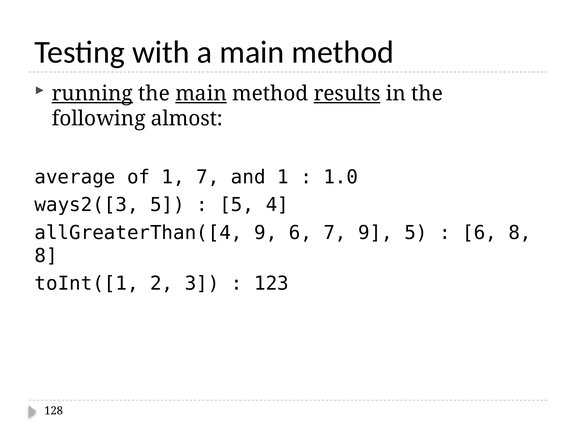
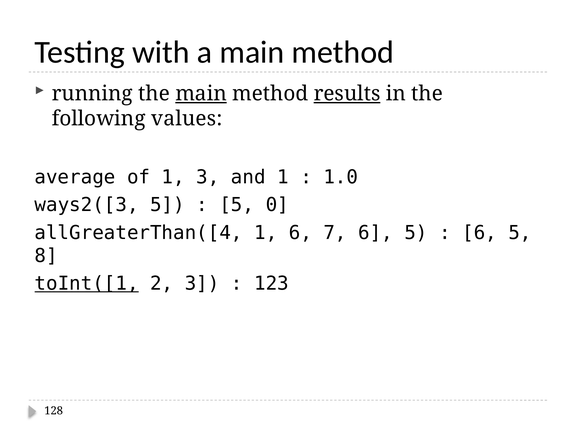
running underline: present -> none (92, 94)
almost: almost -> values (187, 119)
1 7: 7 -> 3 (208, 177)
4: 4 -> 0 (277, 205)
allGreaterThan([4 9: 9 -> 1 (266, 233)
7 9: 9 -> 6 (375, 233)
8: 8 -> 5 (520, 233)
toInt([1 underline: none -> present (87, 284)
